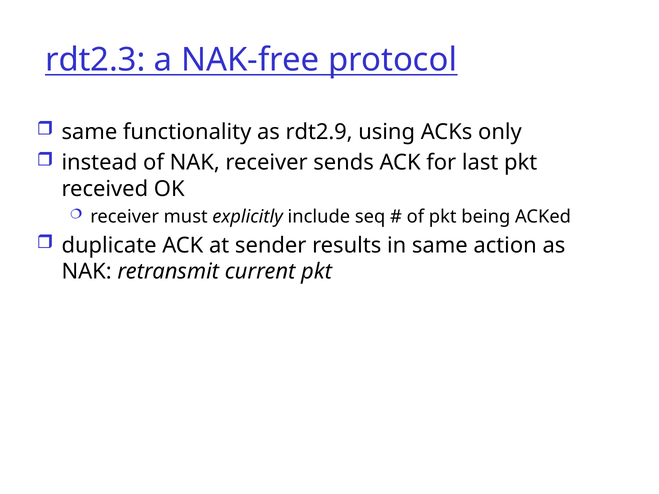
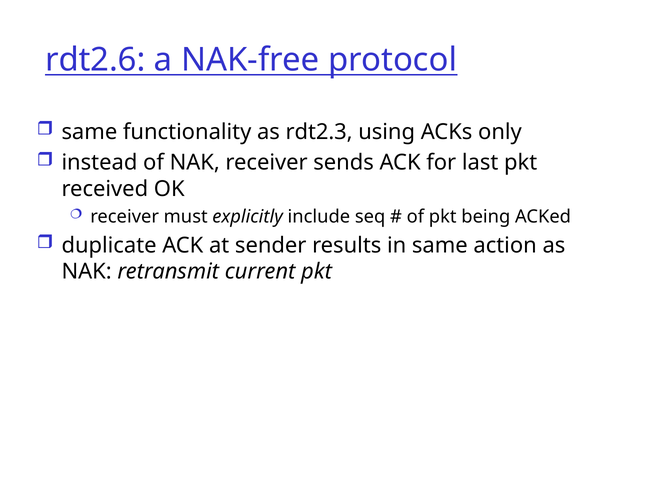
rdt2.3: rdt2.3 -> rdt2.6 (95, 60)
rdt2.9: rdt2.9 -> rdt2.3 (319, 132)
